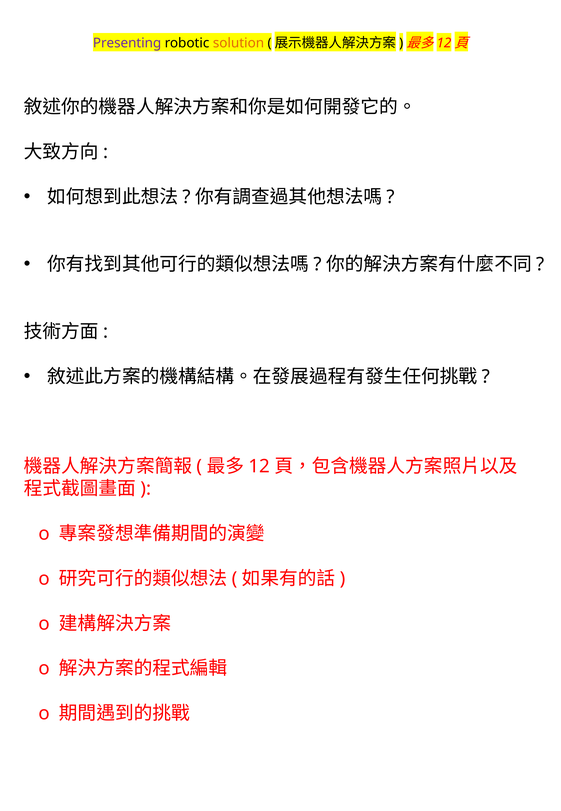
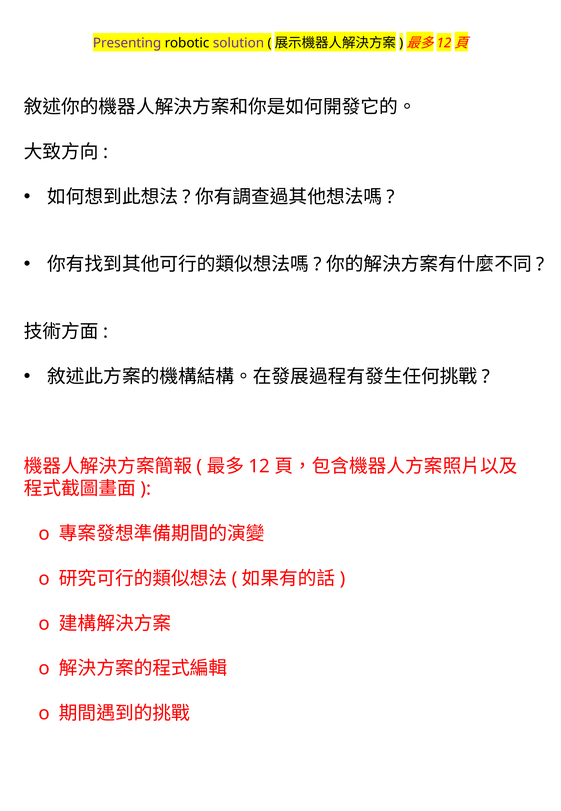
solution colour: orange -> purple (238, 43)
